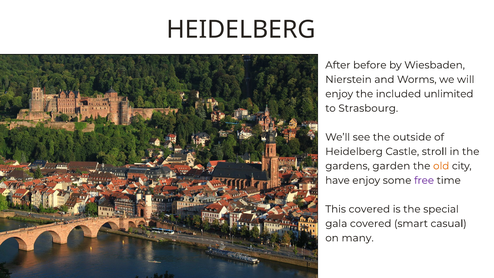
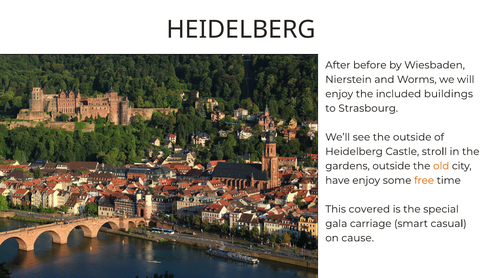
unlimited: unlimited -> buildings (448, 94)
gardens garden: garden -> outside (391, 166)
free colour: purple -> orange (424, 180)
gala covered: covered -> carriage (371, 223)
many: many -> cause (358, 238)
